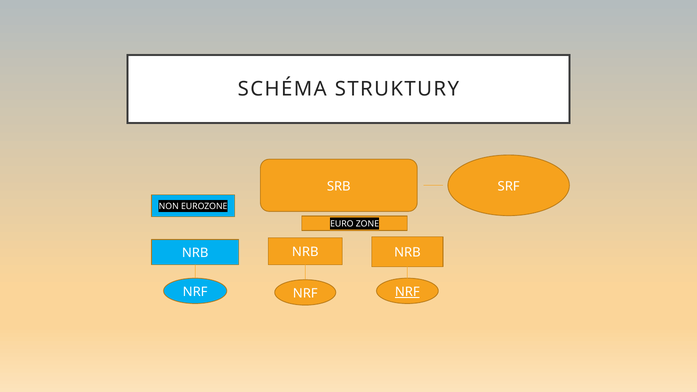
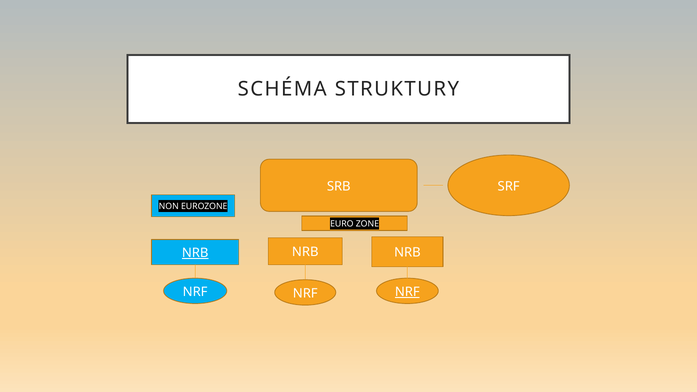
NRB underline: none -> present (195, 253)
